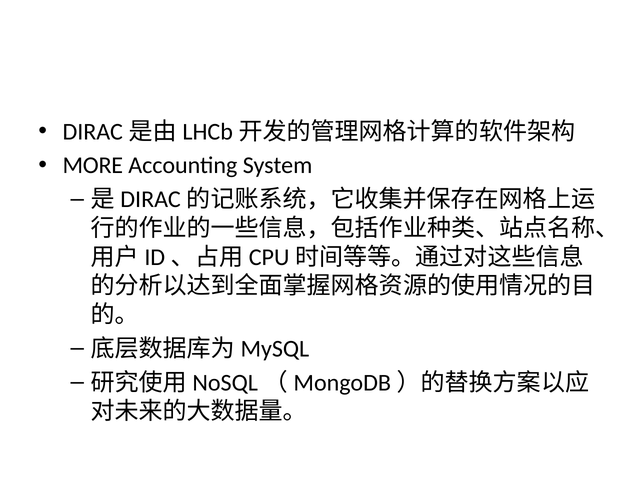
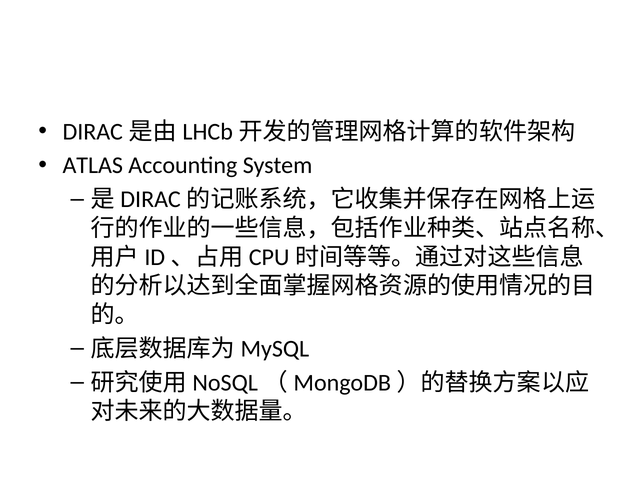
MORE: MORE -> ATLAS (93, 165)
